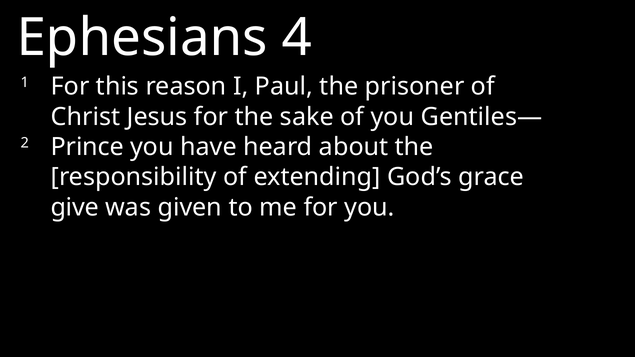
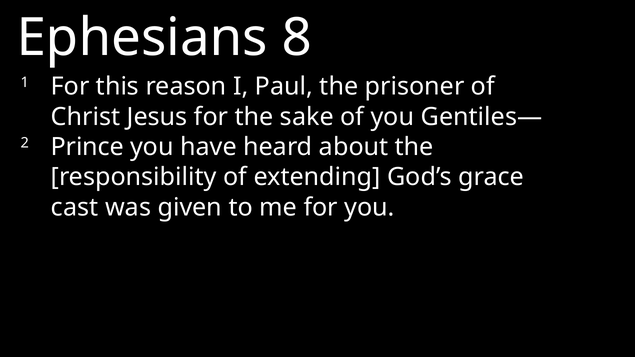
4: 4 -> 8 (297, 38)
give: give -> cast (75, 207)
